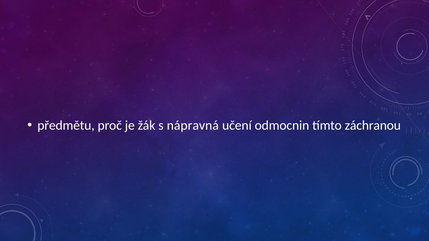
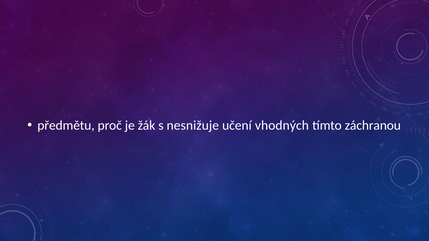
nápravná: nápravná -> nesnižuje (193, 126)
odmocnin: odmocnin -> vhodných (282, 126)
